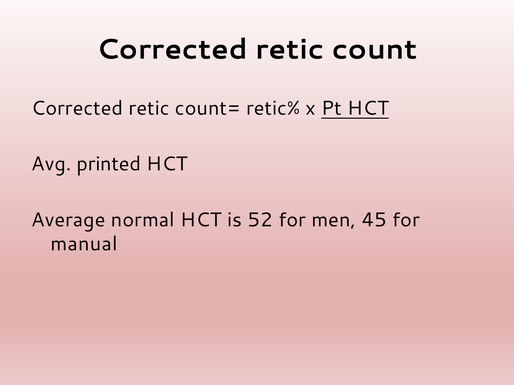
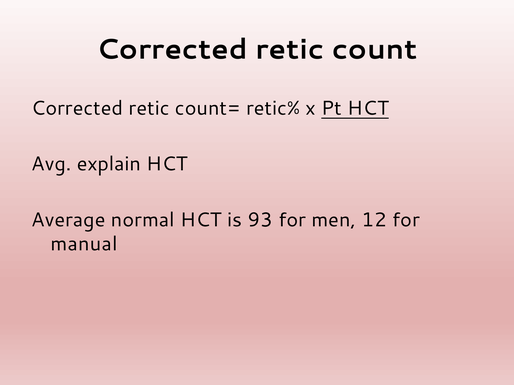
printed: printed -> explain (109, 164)
52: 52 -> 93 (260, 220)
45: 45 -> 12 (374, 220)
